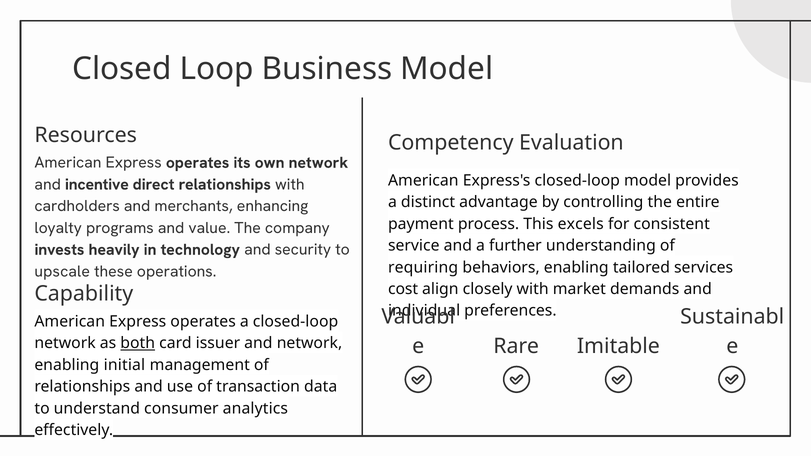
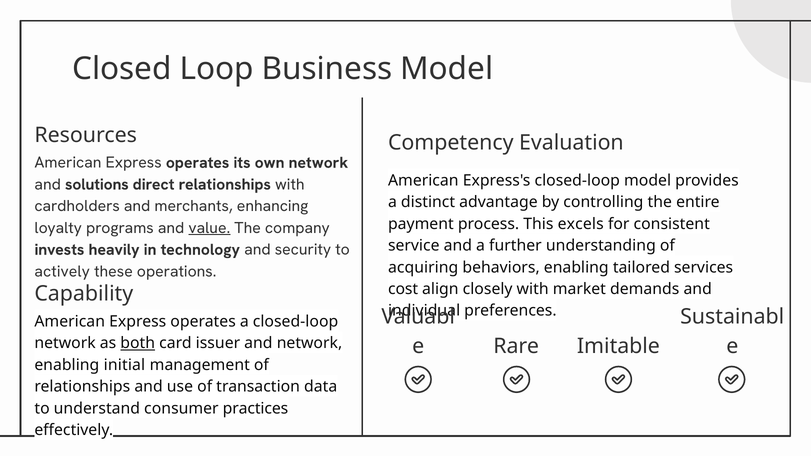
incentive: incentive -> solutions (97, 184)
value underline: none -> present (209, 228)
requiring: requiring -> acquiring (423, 267)
upscale: upscale -> actively (62, 271)
analytics: analytics -> practices (255, 409)
